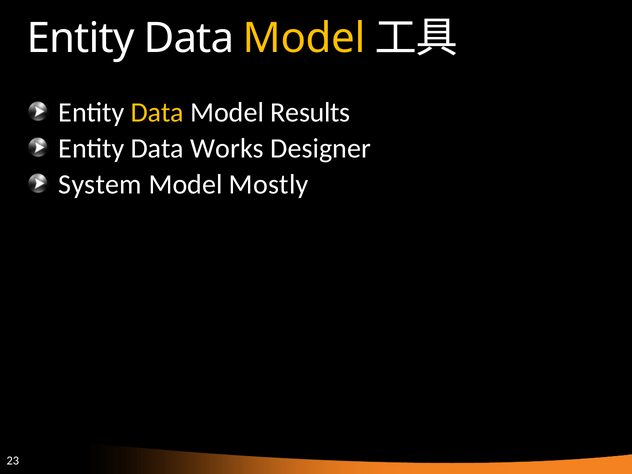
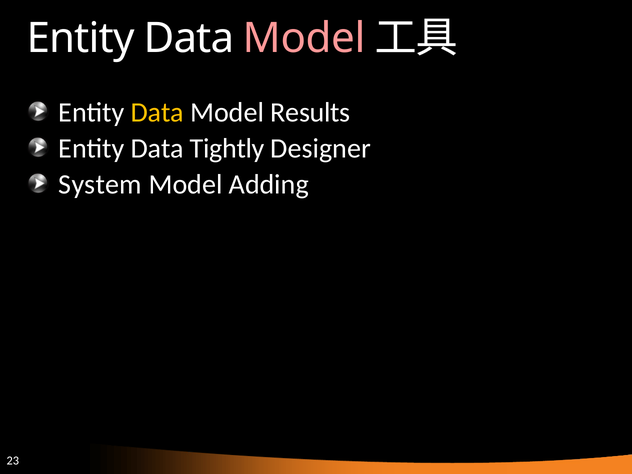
Model colour: yellow -> pink (304, 38)
Works: Works -> Tightly (227, 149)
Mostly: Mostly -> Adding (269, 185)
